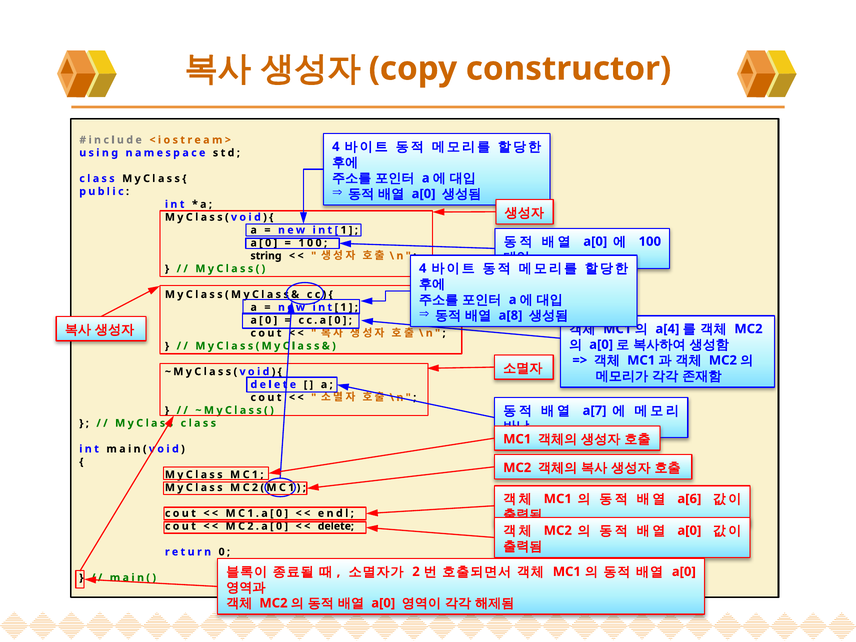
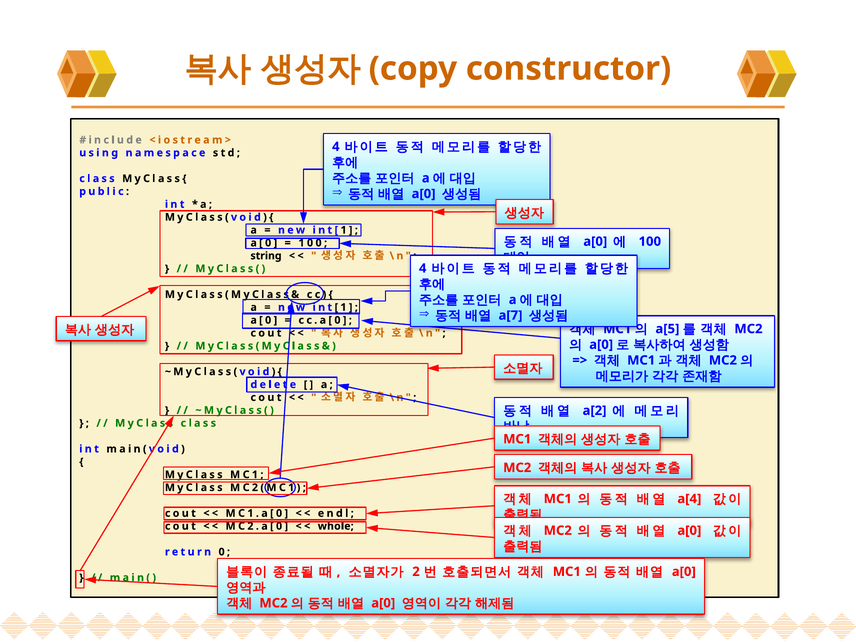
a[8: a[8 -> a[7 (510, 315)
a[4: a[4 -> a[5 (667, 329)
a[7: a[7 -> a[2 (595, 411)
a[6: a[6 -> a[4 (689, 499)
delete: delete -> whole (336, 526)
